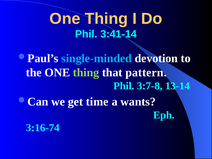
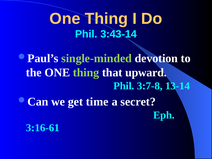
3:41-14: 3:41-14 -> 3:43-14 (119, 34)
single-minded colour: light blue -> light green (97, 58)
pattern: pattern -> upward (145, 73)
wants: wants -> secret (138, 102)
3:16-74: 3:16-74 -> 3:16-61 (43, 128)
